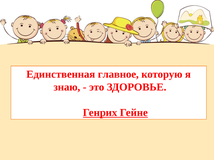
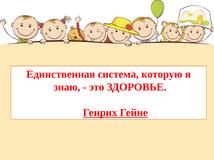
главное: главное -> система (118, 74)
